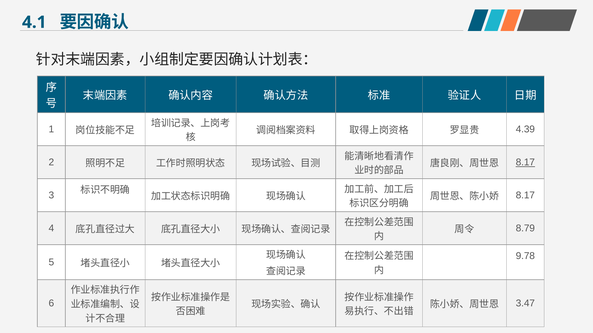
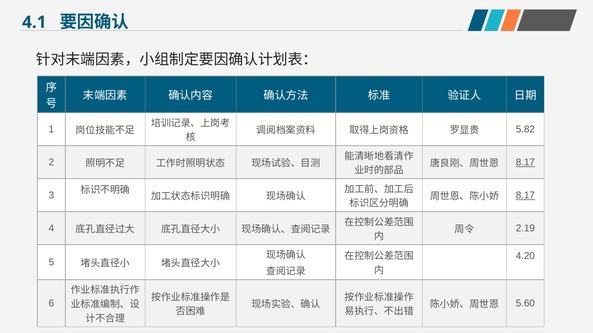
4.39: 4.39 -> 5.82 (525, 130)
8.17 underline: none -> present (525, 196)
8.79: 8.79 -> 2.19 (525, 229)
9.78: 9.78 -> 4.20 (525, 256)
3.47: 3.47 -> 5.60 (525, 304)
